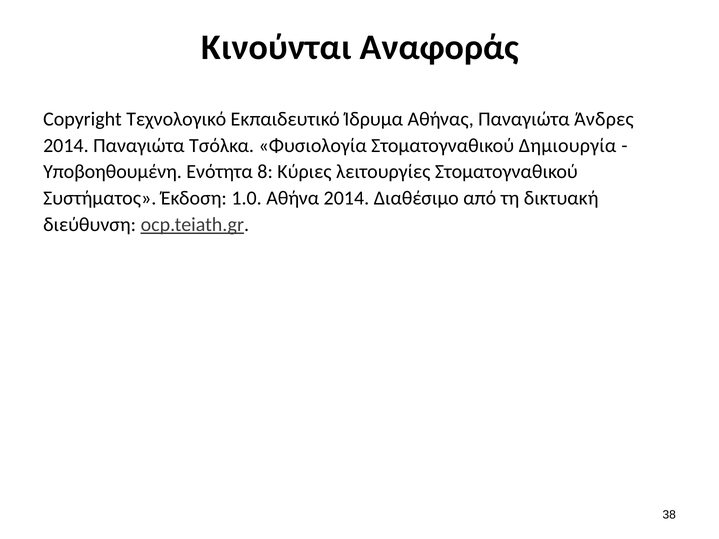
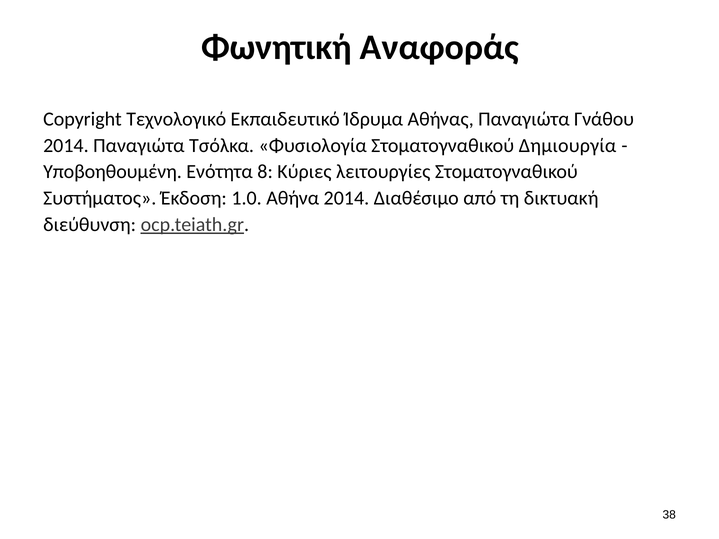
Κινούνται: Κινούνται -> Φωνητική (277, 47)
Άνδρες: Άνδρες -> Γνάθου (604, 119)
